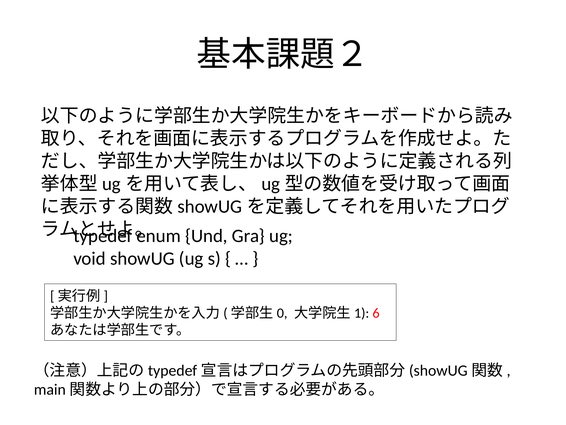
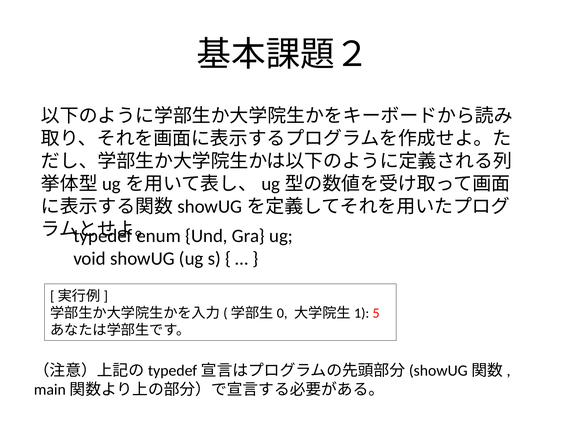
6: 6 -> 5 (376, 313)
